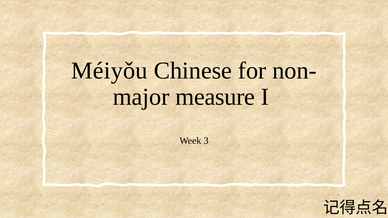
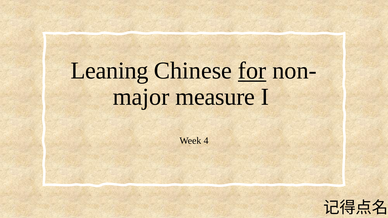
Méiyǒu: Méiyǒu -> Leaning (110, 71)
for underline: none -> present (252, 71)
3: 3 -> 4 (206, 141)
